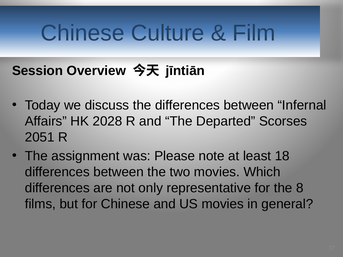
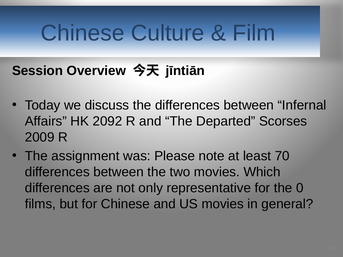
2028: 2028 -> 2092 (107, 121)
2051: 2051 -> 2009 (40, 137)
18: 18 -> 70 (282, 156)
8: 8 -> 0 (300, 188)
